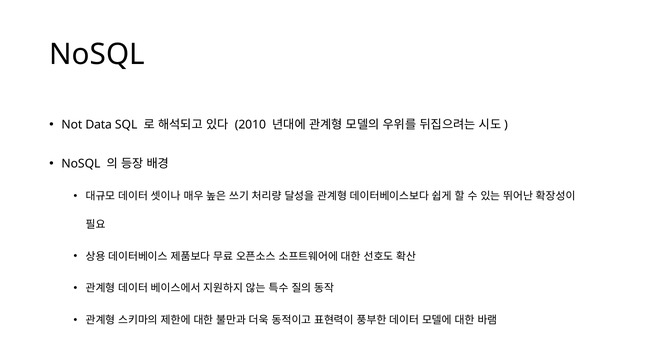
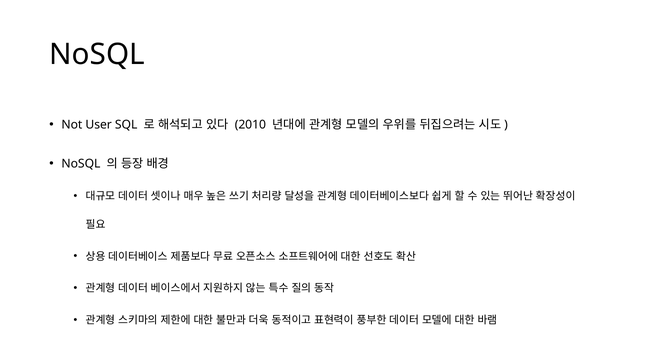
Data: Data -> User (99, 125)
